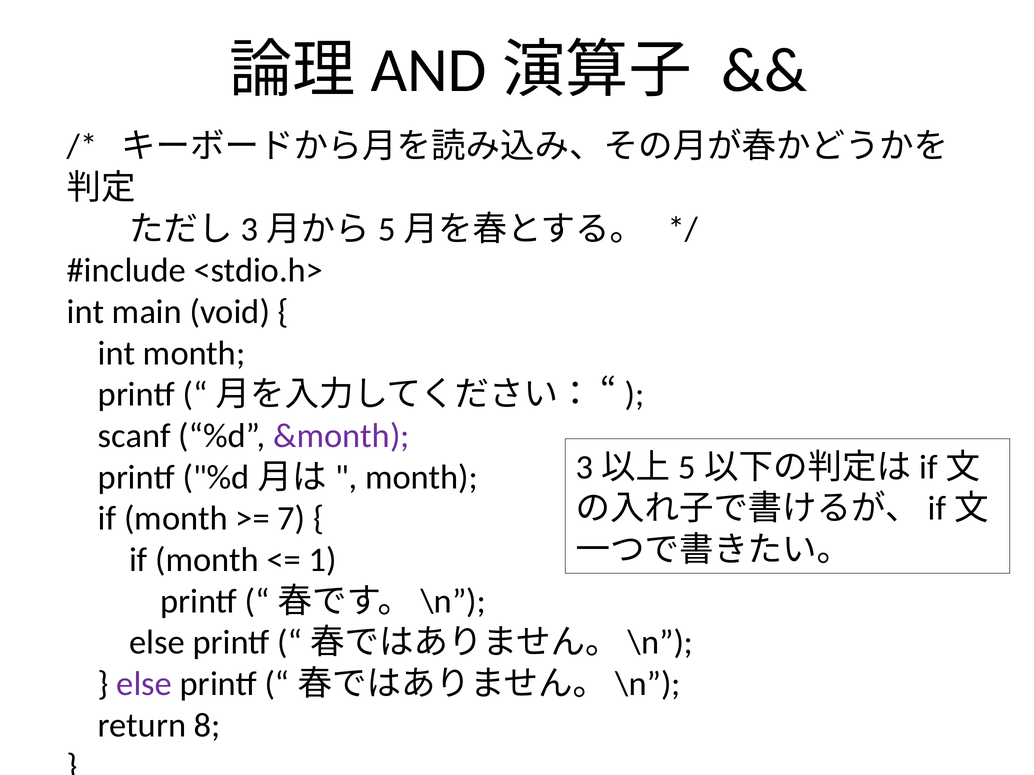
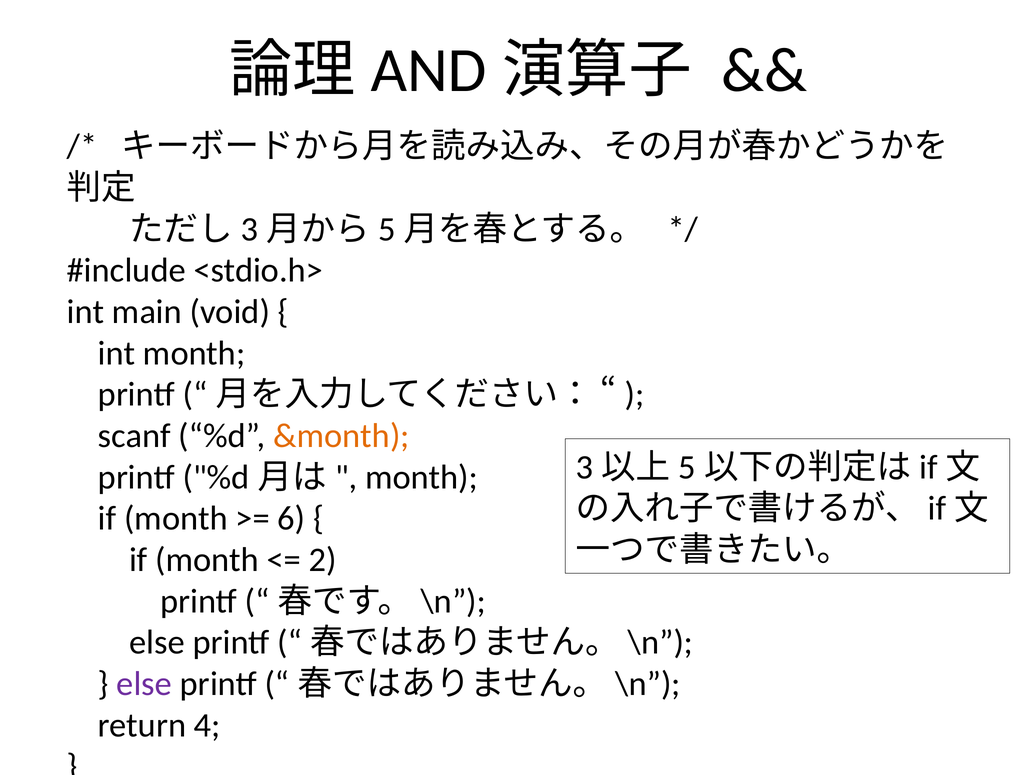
&month colour: purple -> orange (341, 436)
7: 7 -> 6 (291, 519)
1: 1 -> 2 (323, 560)
8: 8 -> 4 (207, 726)
